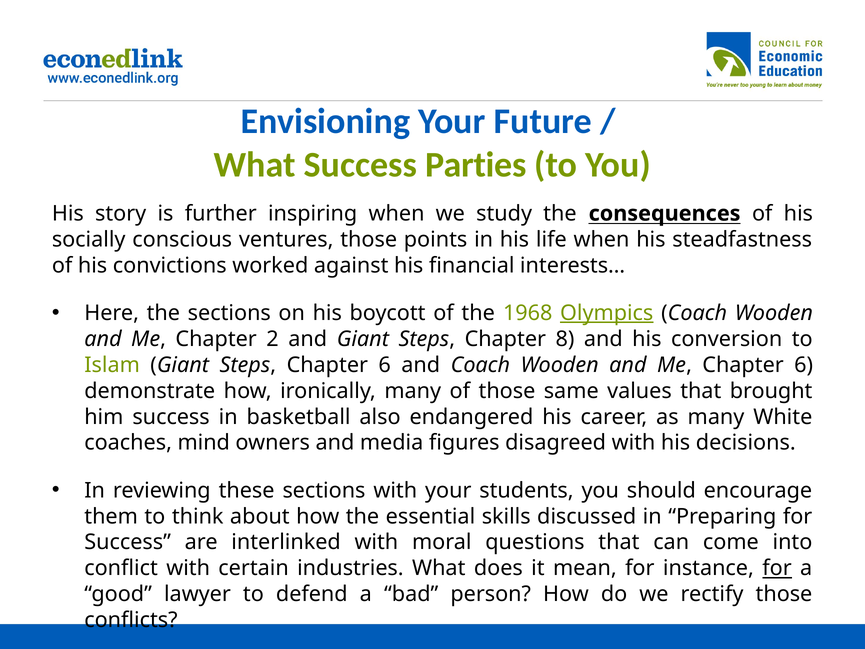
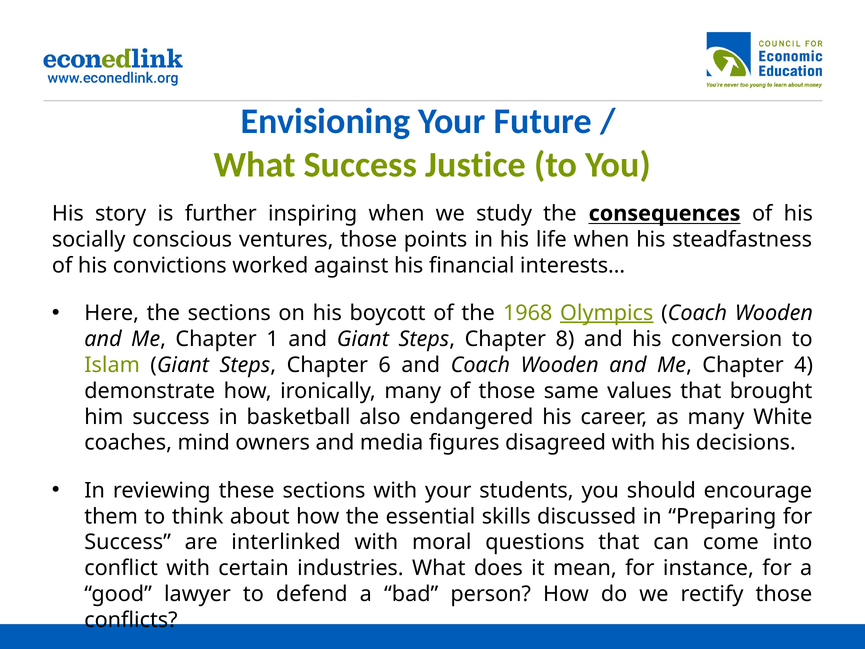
Parties: Parties -> Justice (476, 165)
2: 2 -> 1 (273, 339)
Me Chapter 6: 6 -> 4 (804, 365)
for underline: present -> none (777, 568)
